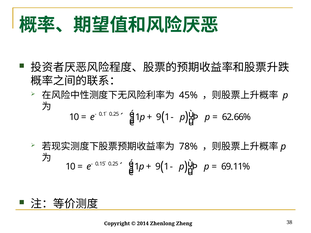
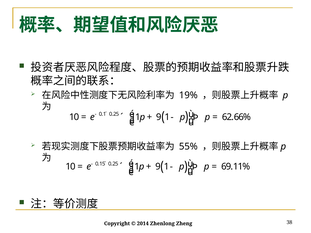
45%: 45% -> 19% (188, 95)
78%: 78% -> 55% (188, 147)
